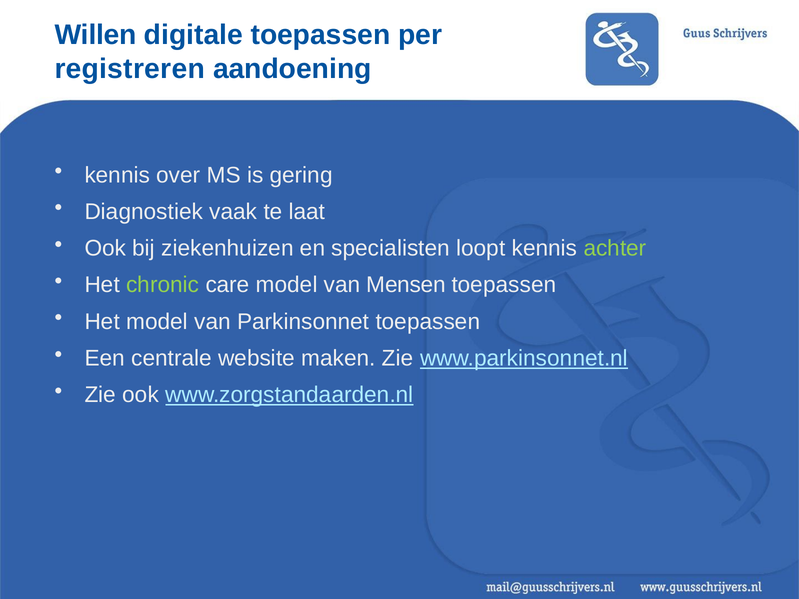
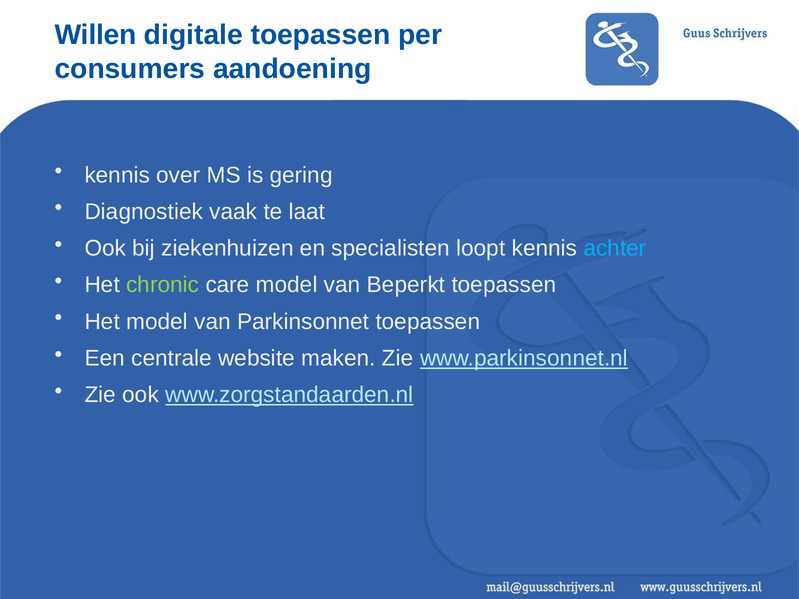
registreren: registreren -> consumers (130, 69)
achter colour: light green -> light blue (615, 248)
Mensen: Mensen -> Beperkt (406, 285)
